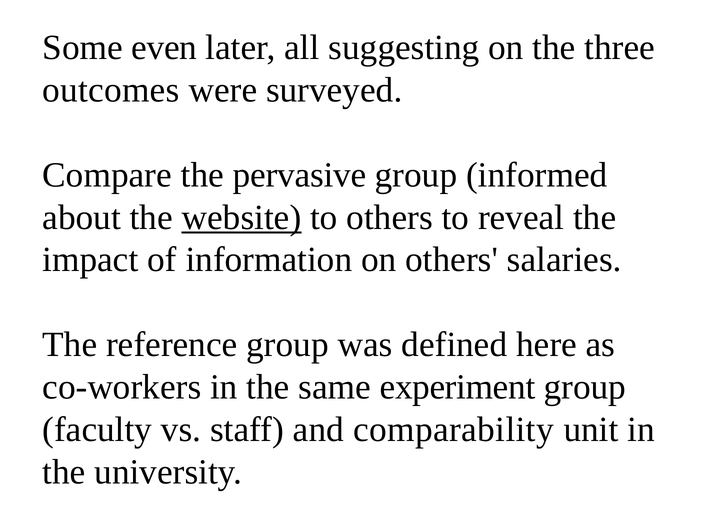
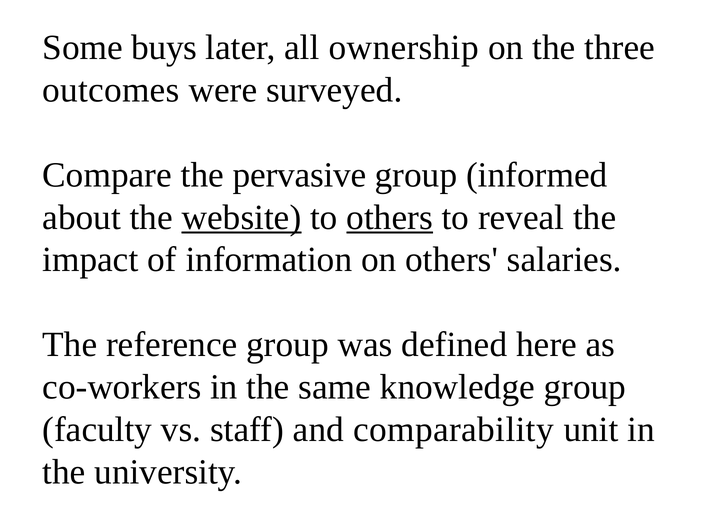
even: even -> buys (164, 47)
suggesting: suggesting -> ownership (404, 47)
others underline: none -> present (390, 217)
experiment: experiment -> knowledge (457, 387)
